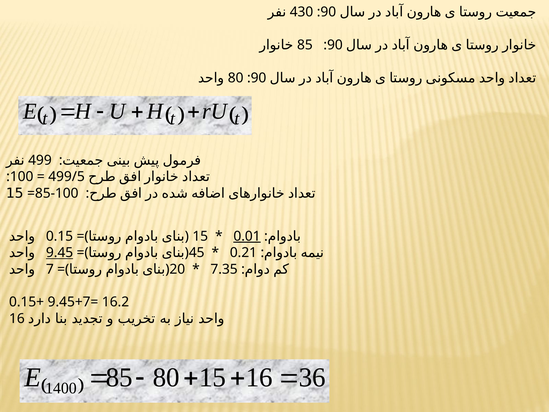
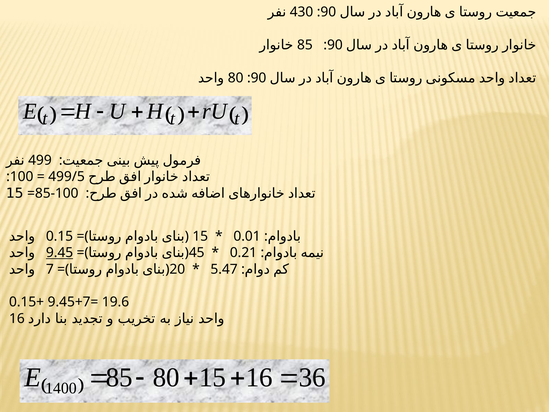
0.01 underline: present -> none (247, 236)
7.35: 7.35 -> 5.47 (224, 269)
16.2: 16.2 -> 19.6 (116, 302)
